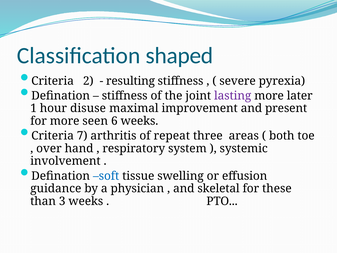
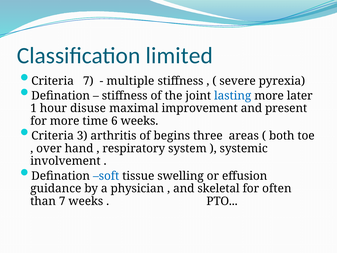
shaped: shaped -> limited (179, 56)
Criteria 2: 2 -> 7 (88, 81)
resulting: resulting -> multiple (130, 81)
lasting colour: purple -> blue (233, 96)
seen: seen -> time (95, 121)
7: 7 -> 3 (82, 136)
repeat: repeat -> begins (172, 136)
these: these -> often (277, 188)
than 3: 3 -> 7 (62, 201)
